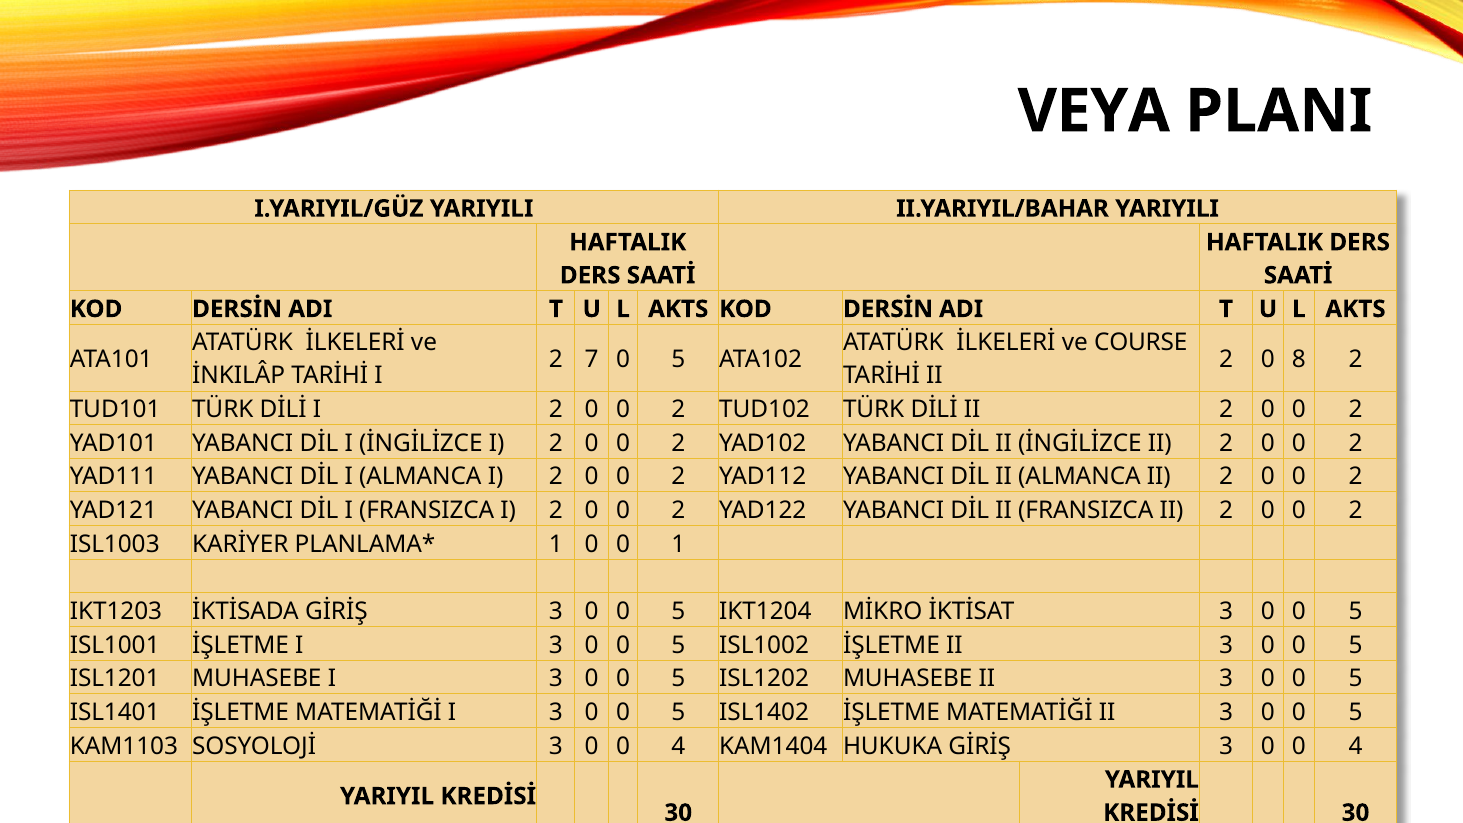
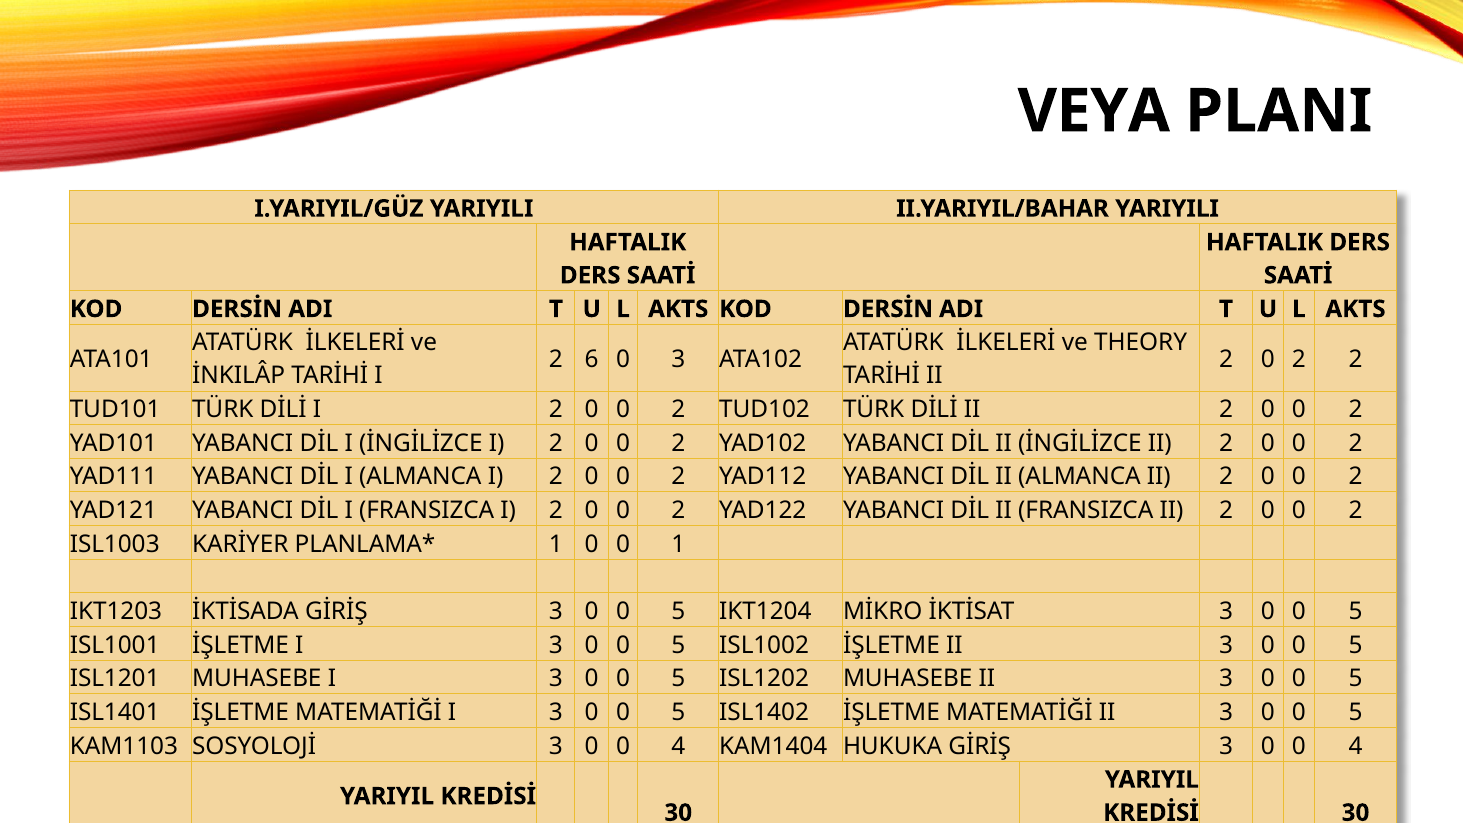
COURSE: COURSE -> THEORY (1141, 343)
7: 7 -> 6 (592, 359)
5: 5 -> 3 (678, 359)
2 0 8: 8 -> 2 (1299, 359)
